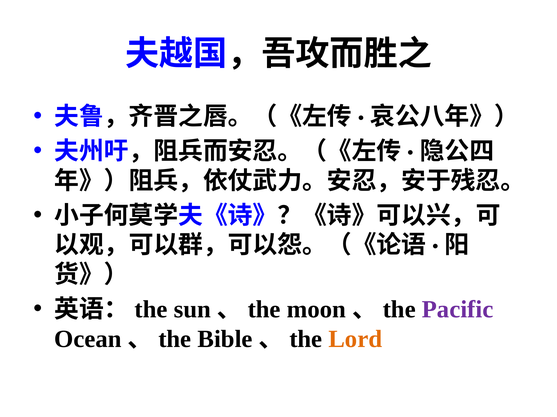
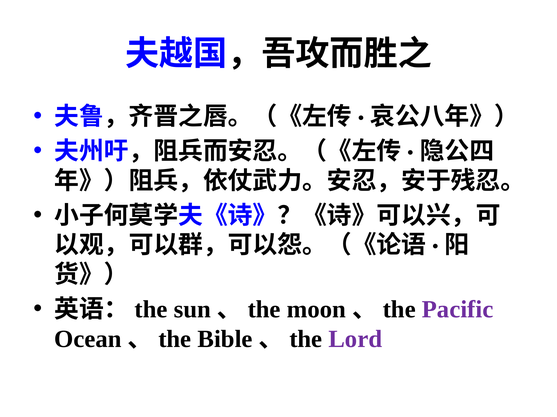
Lord colour: orange -> purple (355, 340)
